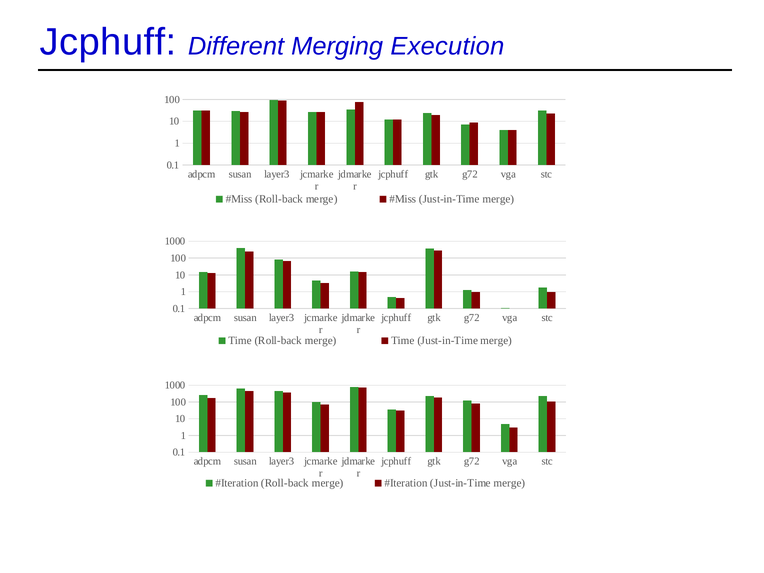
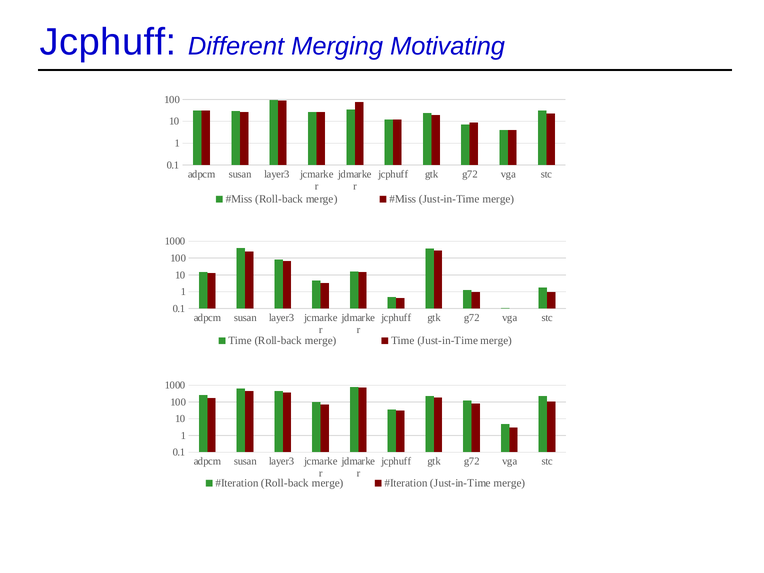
Execution: Execution -> Motivating (448, 46)
